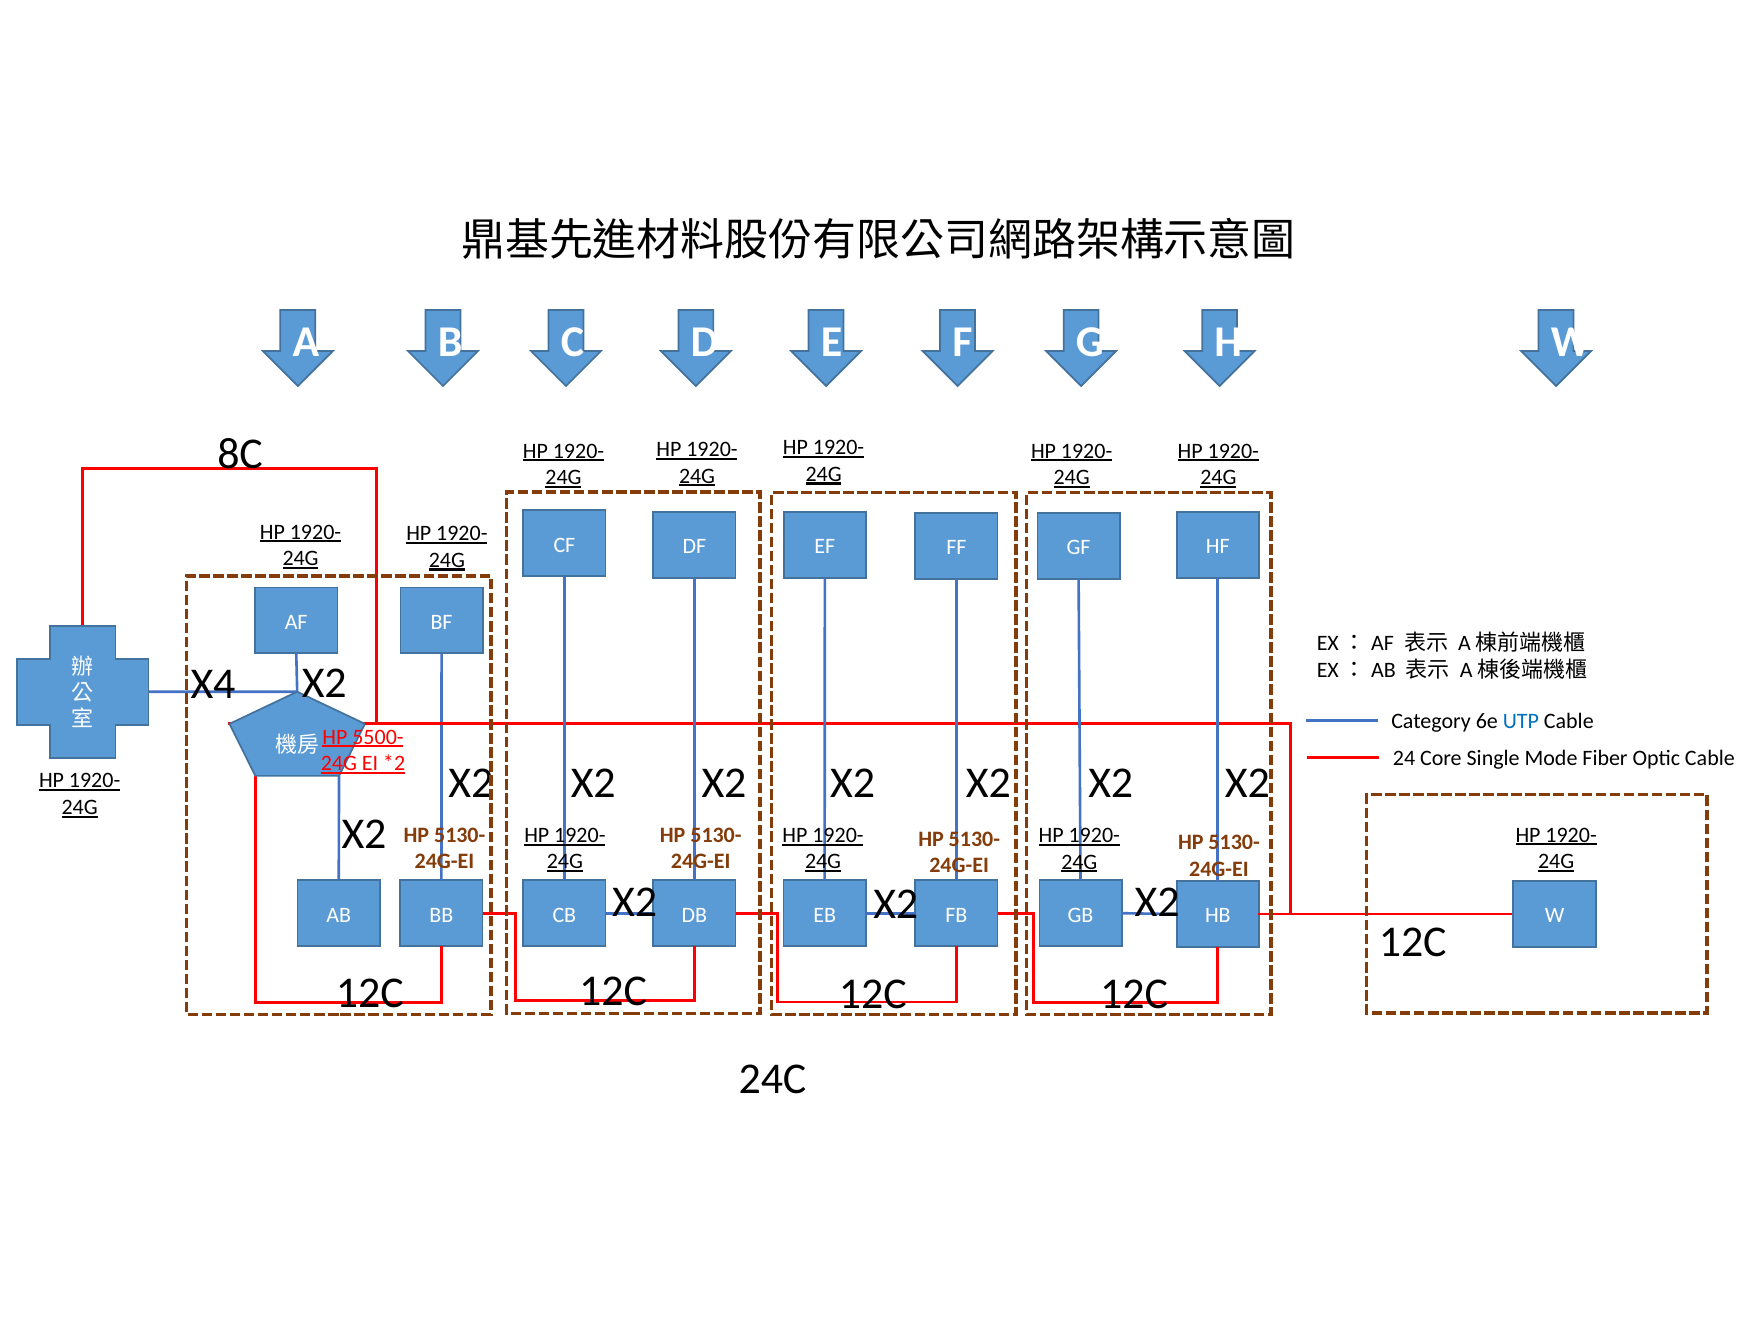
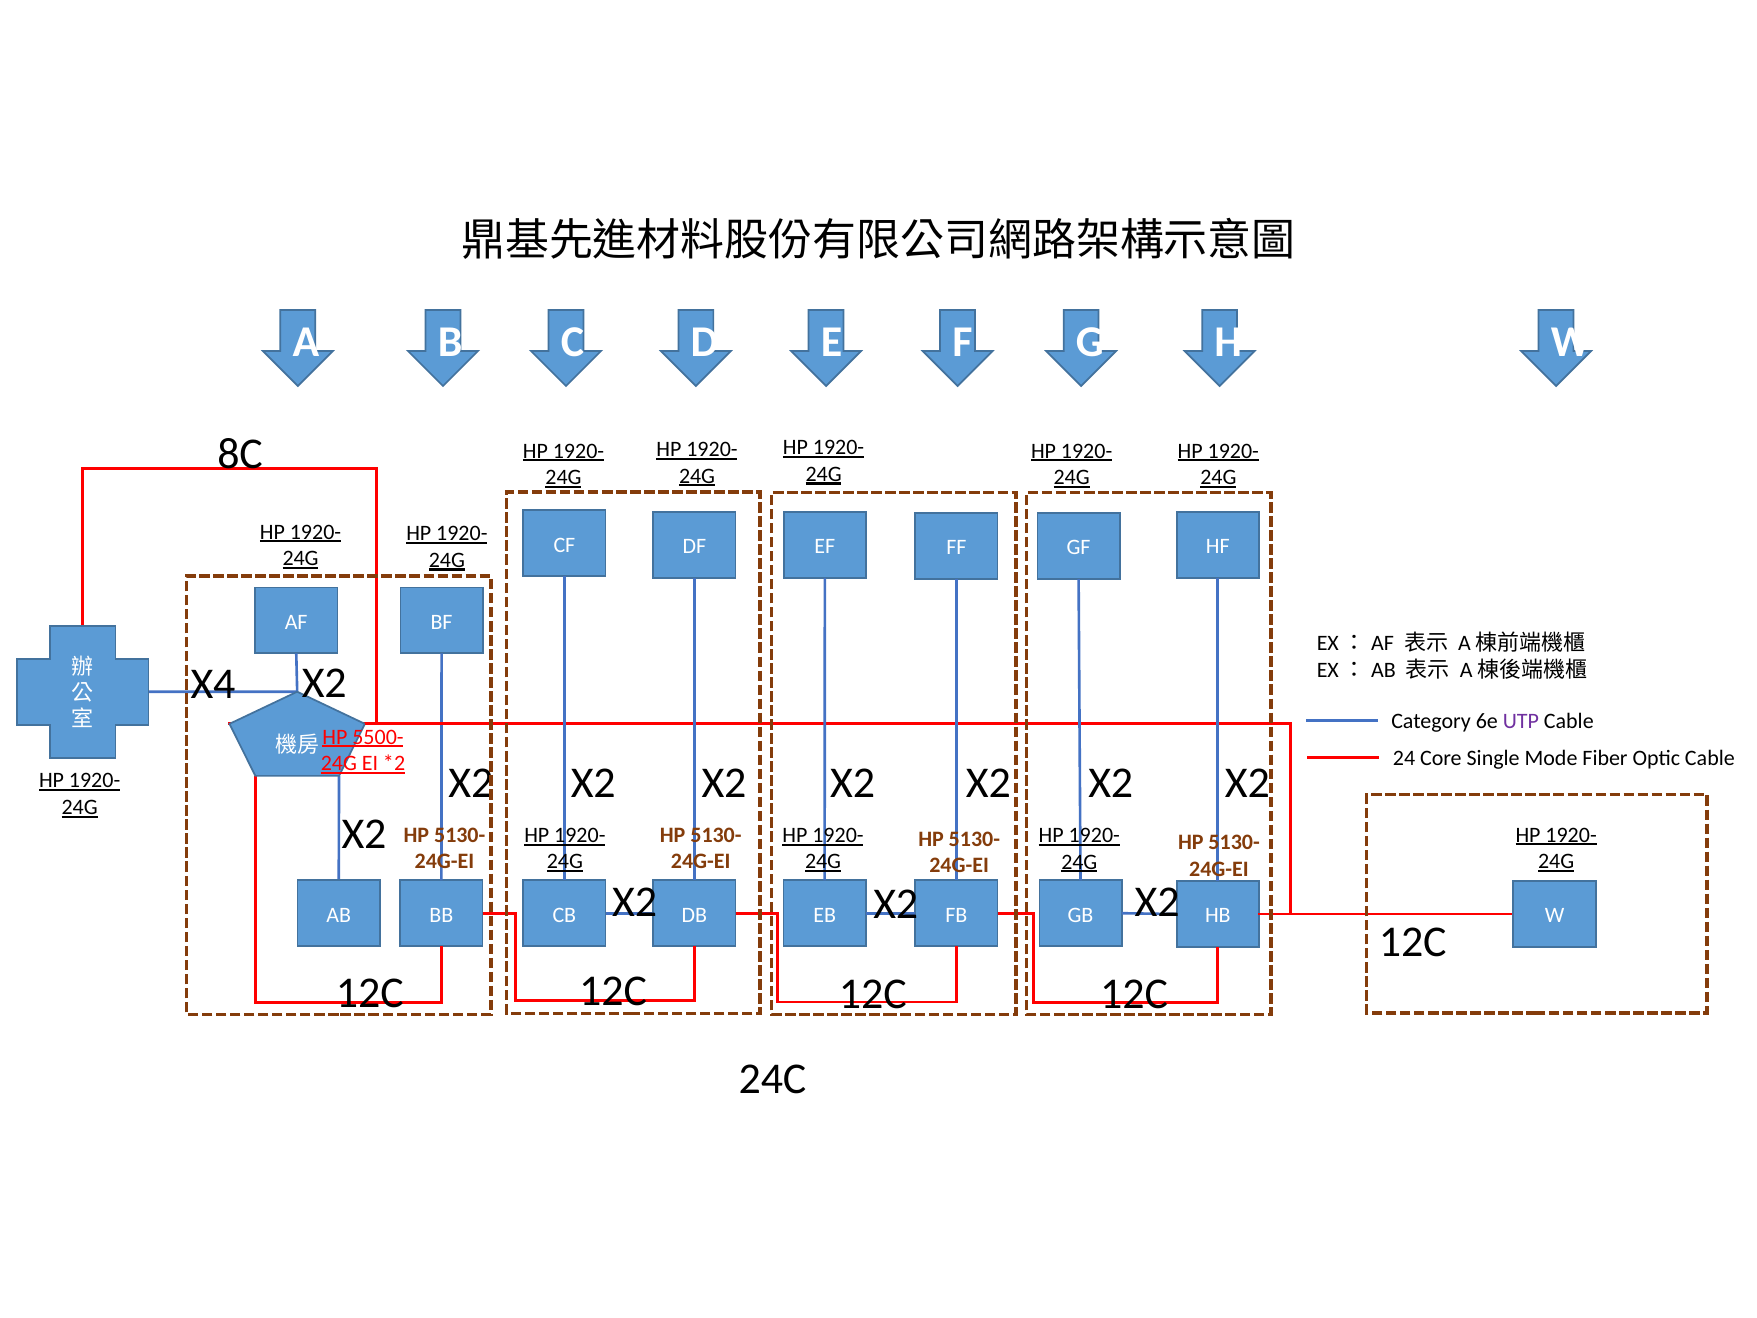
UTP colour: blue -> purple (1521, 721)
